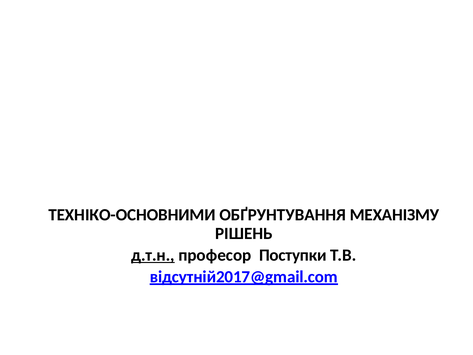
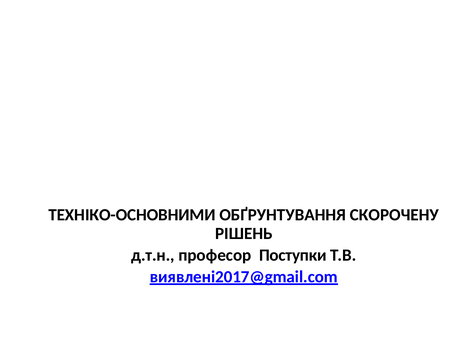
МЕХАНІЗМУ: МЕХАНІЗМУ -> СКОРОЧЕНУ (394, 215)
д.т.н underline: present -> none (153, 255)
відсутній2017@gmail.com: відсутній2017@gmail.com -> виявлені2017@gmail.com (244, 277)
